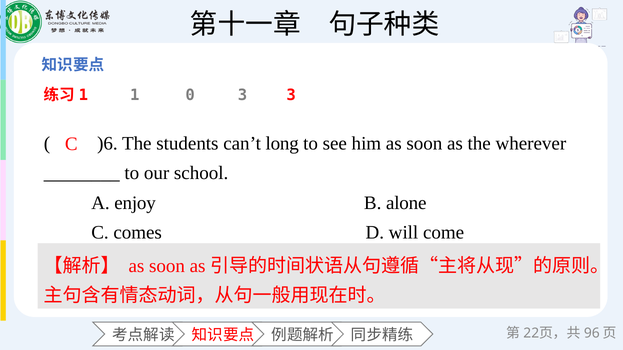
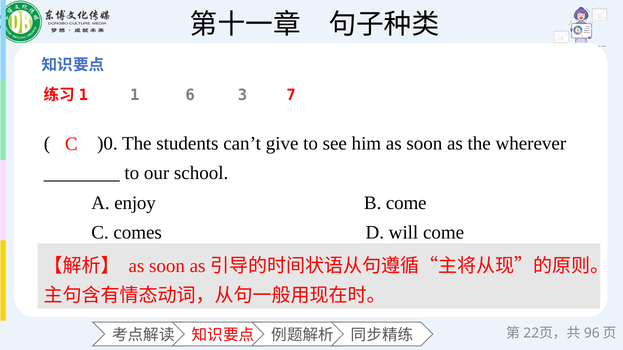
0: 0 -> 6 (190, 95)
3 3: 3 -> 7 (291, 95)
)6: )6 -> )0 (107, 144)
long: long -> give (282, 144)
B alone: alone -> come (406, 203)
